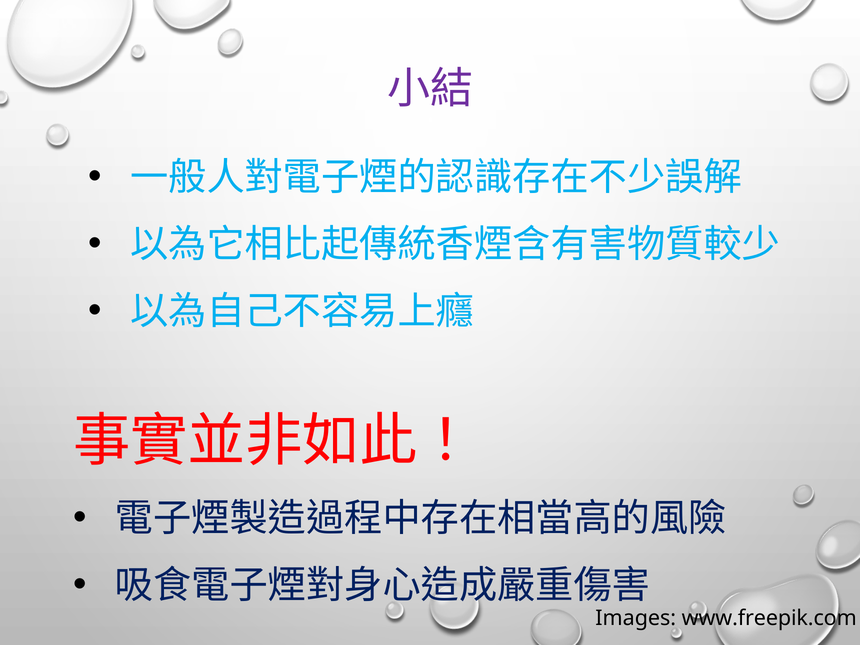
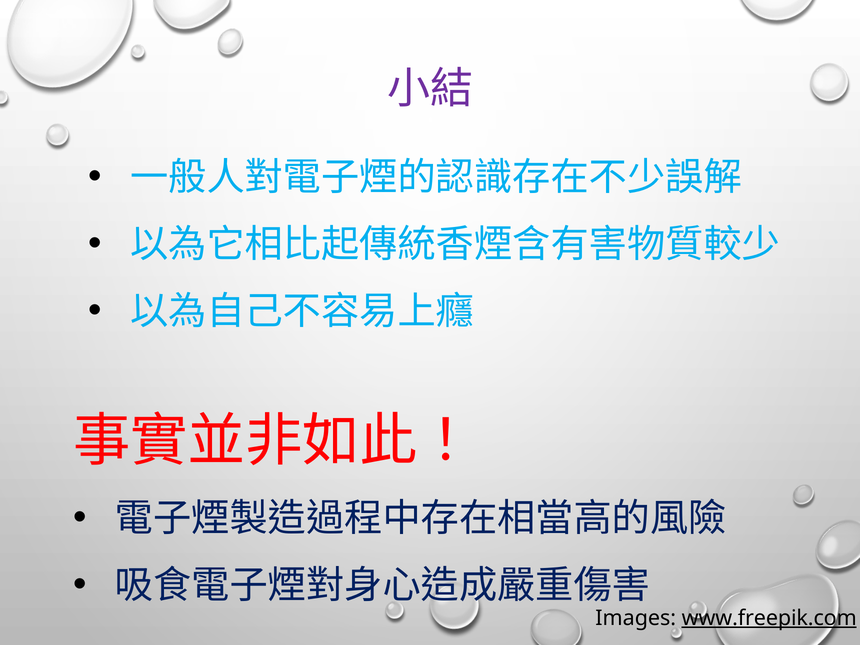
www.freepik.com underline: none -> present (769, 618)
